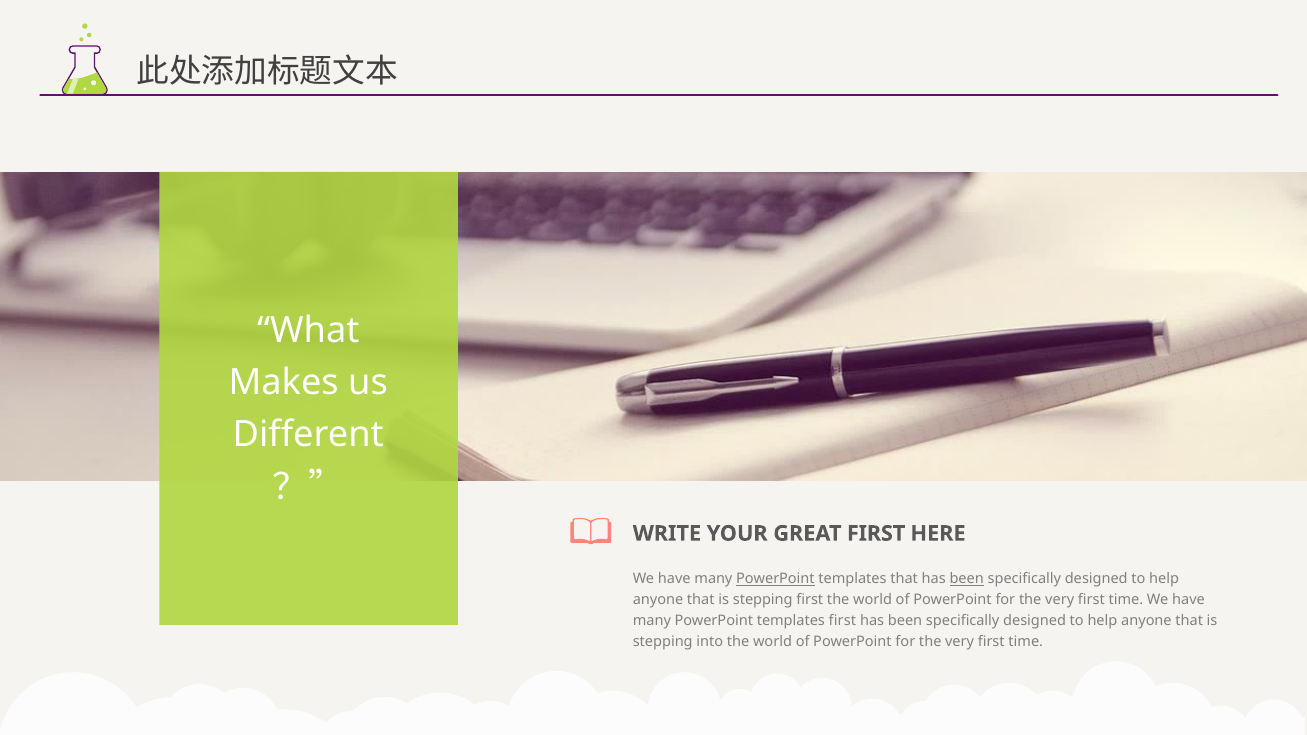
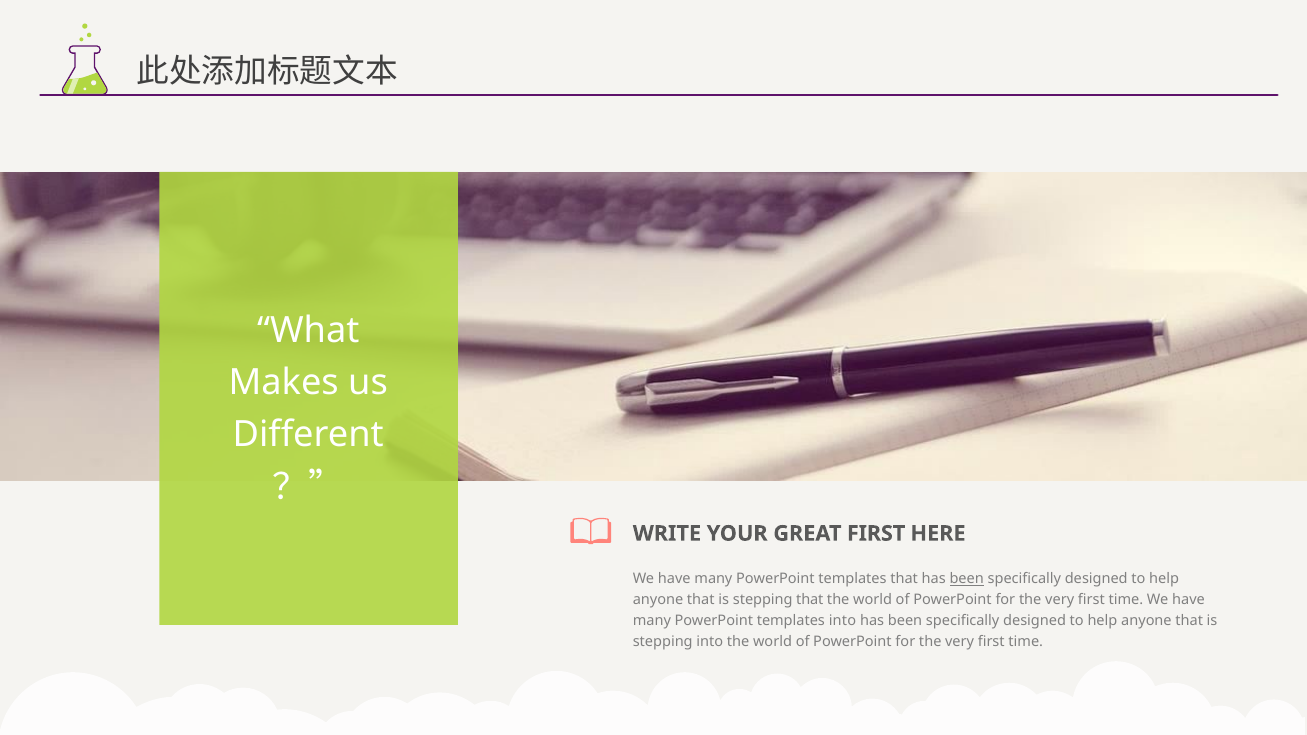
PowerPoint underline: present -> none (775, 579)
stepping first: first -> that (810, 600)
templates first: first -> into (842, 621)
